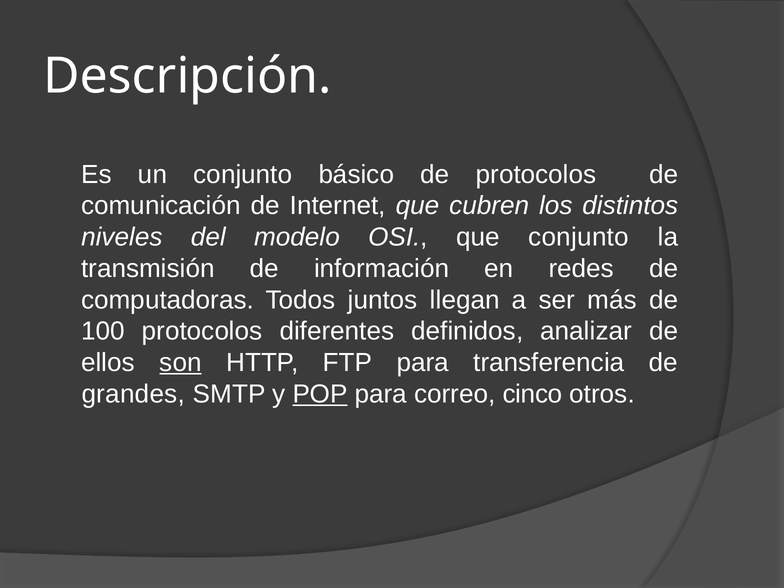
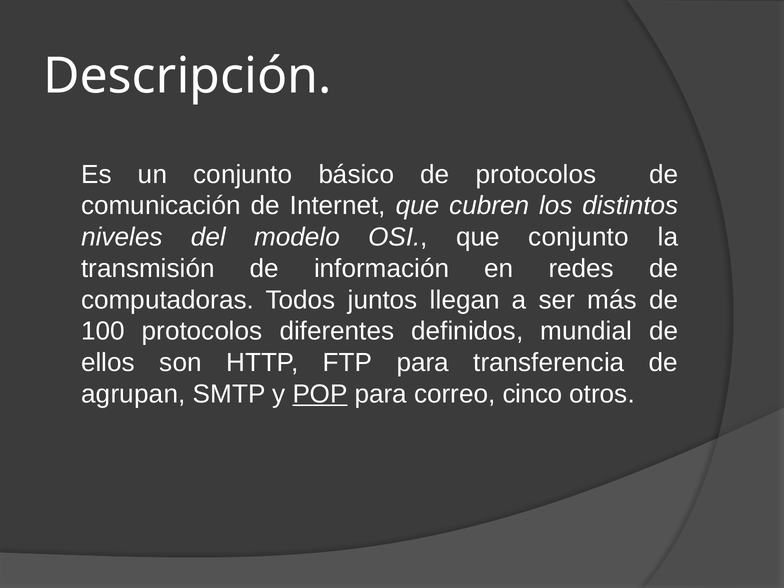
analizar: analizar -> mundial (586, 331)
son underline: present -> none (181, 363)
grandes: grandes -> agrupan (133, 394)
